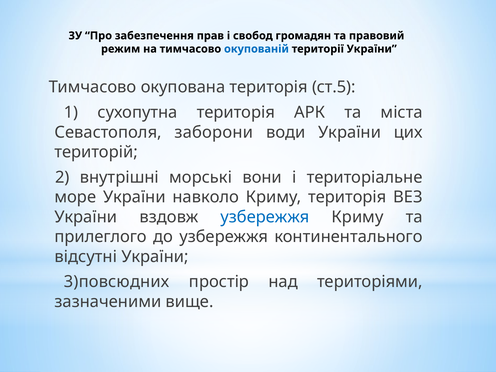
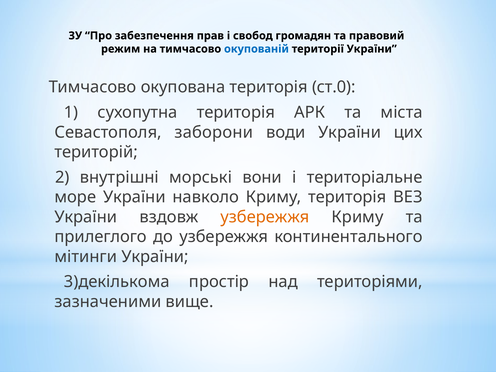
ст.5: ст.5 -> ст.0 (334, 87)
узбережжя colour: blue -> orange (265, 217)
відсутні: відсутні -> мітинги (86, 257)
3)повсюдних: 3)повсюдних -> 3)декількома (117, 282)
